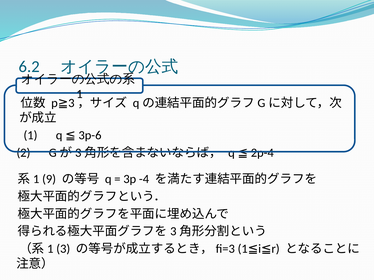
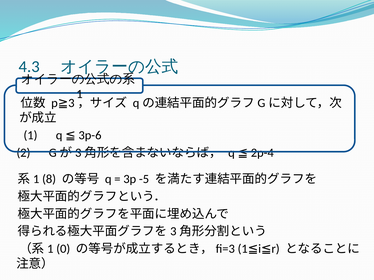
6.2: 6.2 -> 4.3 (29, 67)
9: 9 -> 8 (49, 179)
-4: -4 -> -5 (144, 179)
3: 3 -> 0 (63, 249)
